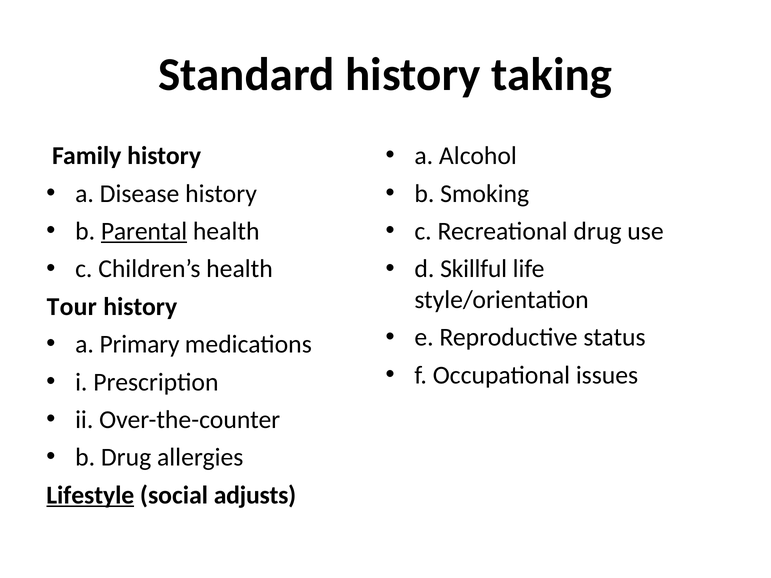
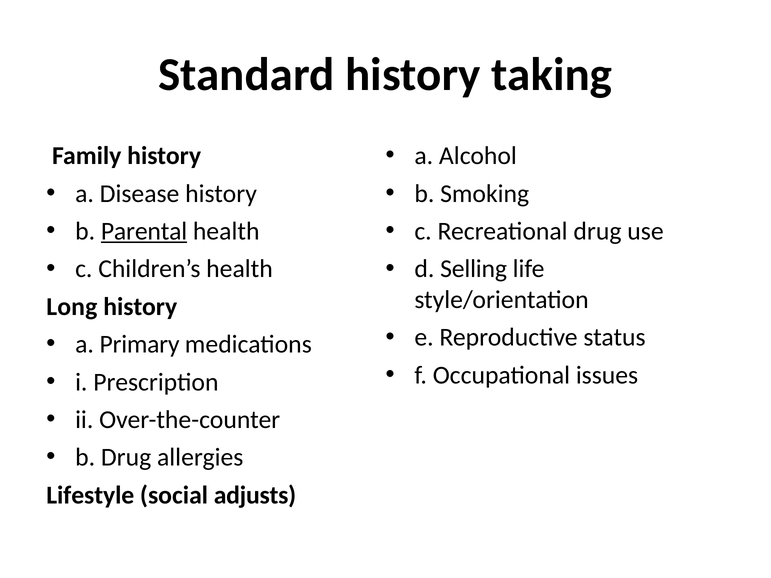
Skillful: Skillful -> Selling (474, 269)
Tour: Tour -> Long (72, 307)
Lifestyle underline: present -> none (90, 495)
